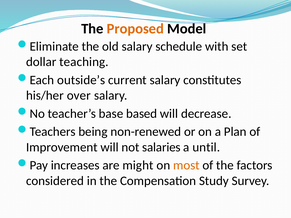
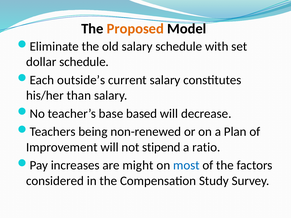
dollar teaching: teaching -> schedule (84, 62)
over: over -> than (79, 96)
salaries: salaries -> stipend (161, 147)
until: until -> ratio (206, 147)
most colour: orange -> blue (186, 165)
